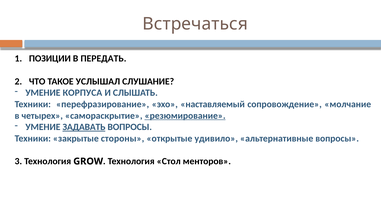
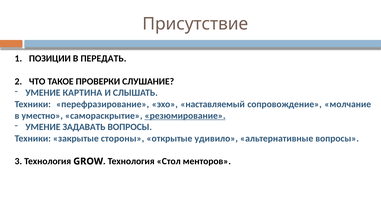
Встречаться: Встречаться -> Присутствие (195, 24)
УСЛЫШАЛ: УСЛЫШАЛ -> ПРОВЕРКИ (98, 82)
КОРПУСА: КОРПУСА -> КАРТИНА (82, 93)
четырех: четырех -> уместно (42, 116)
ЗАДАВАТЬ underline: present -> none (84, 127)
